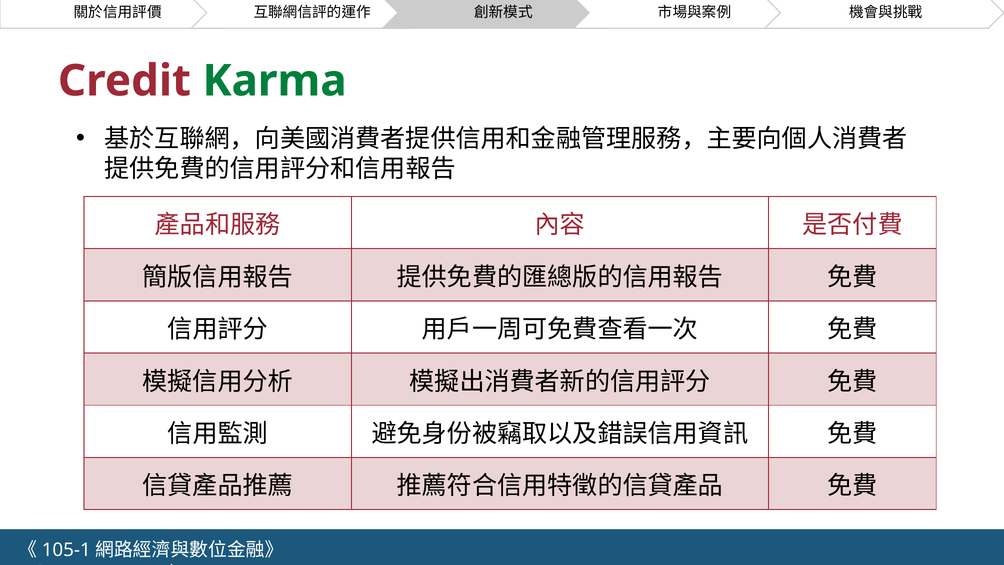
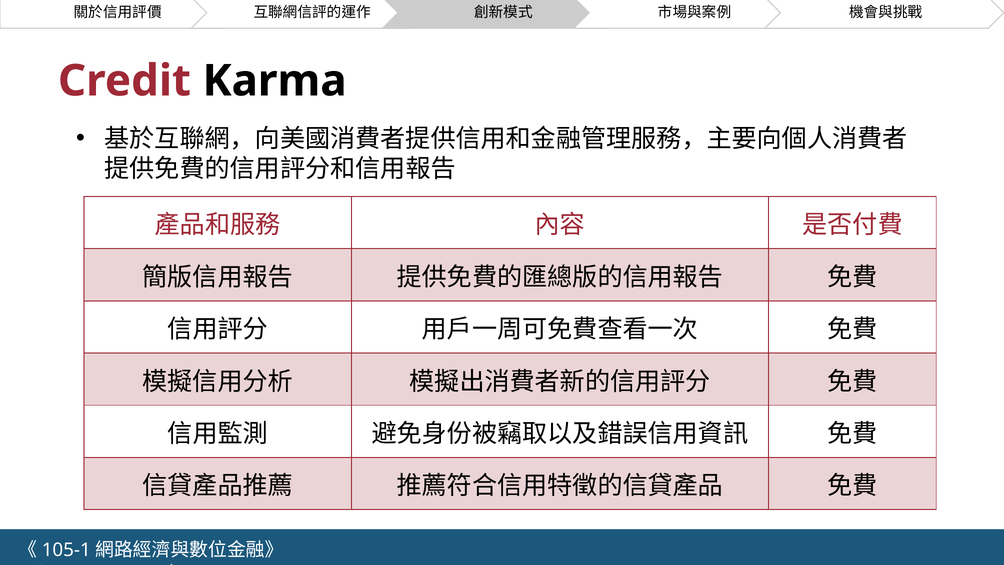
Karma colour: green -> black (275, 81)
